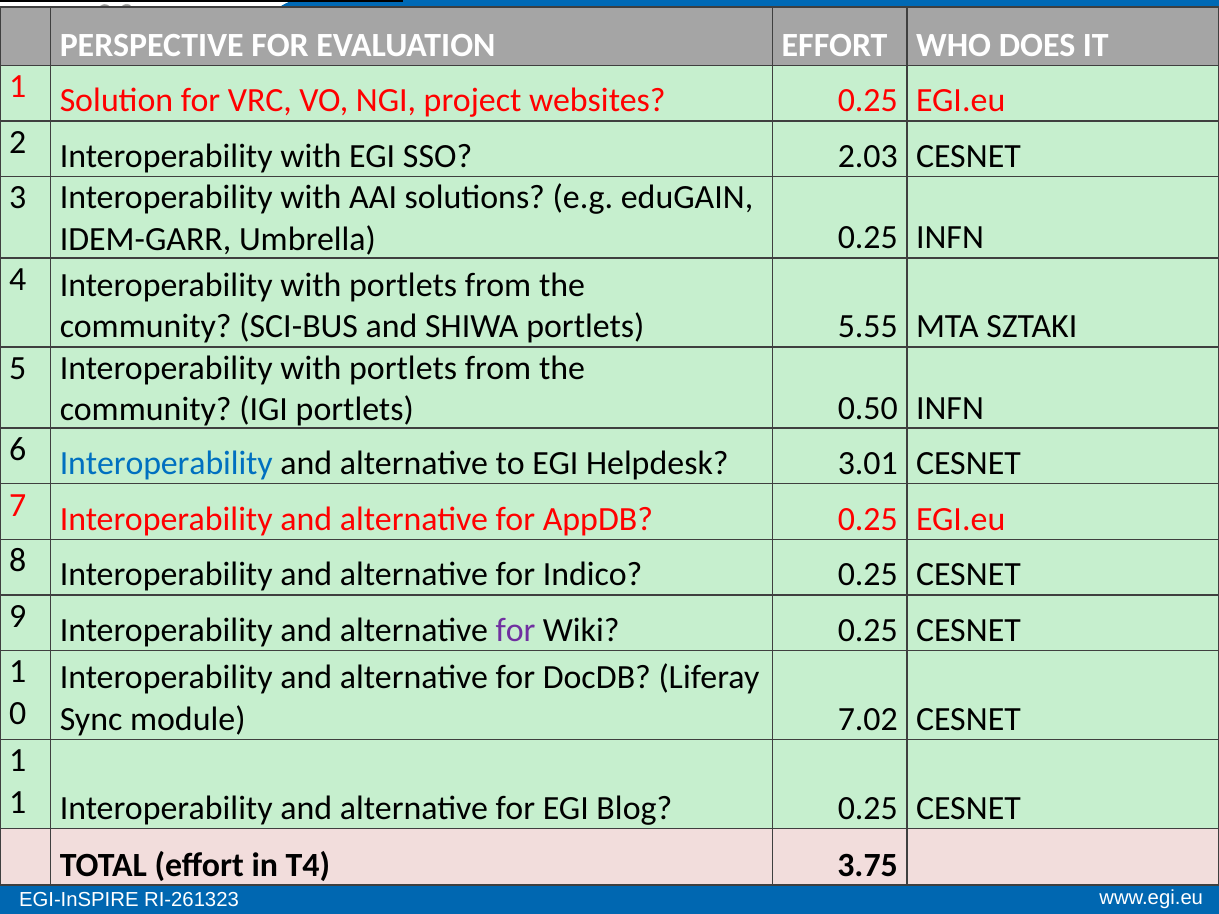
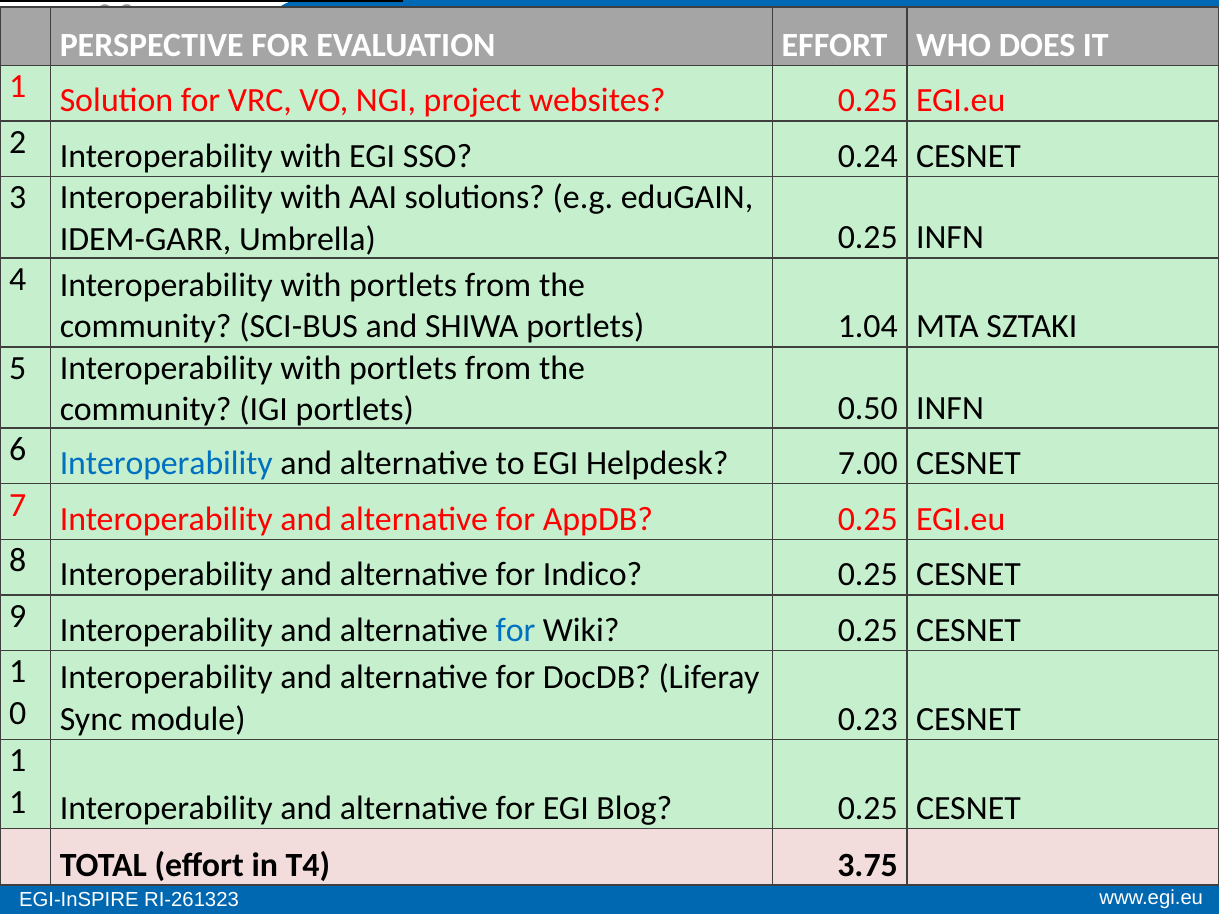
2.03: 2.03 -> 0.24 (868, 156)
5.55: 5.55 -> 1.04 (868, 327)
3.01: 3.01 -> 7.00 (868, 464)
for colour: purple -> blue (516, 630)
7.02: 7.02 -> 0.23 (868, 719)
